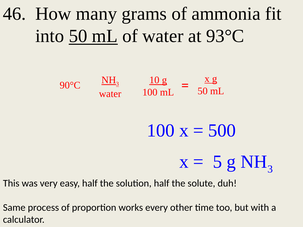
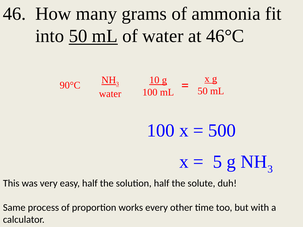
93°C: 93°C -> 46°C (225, 36)
